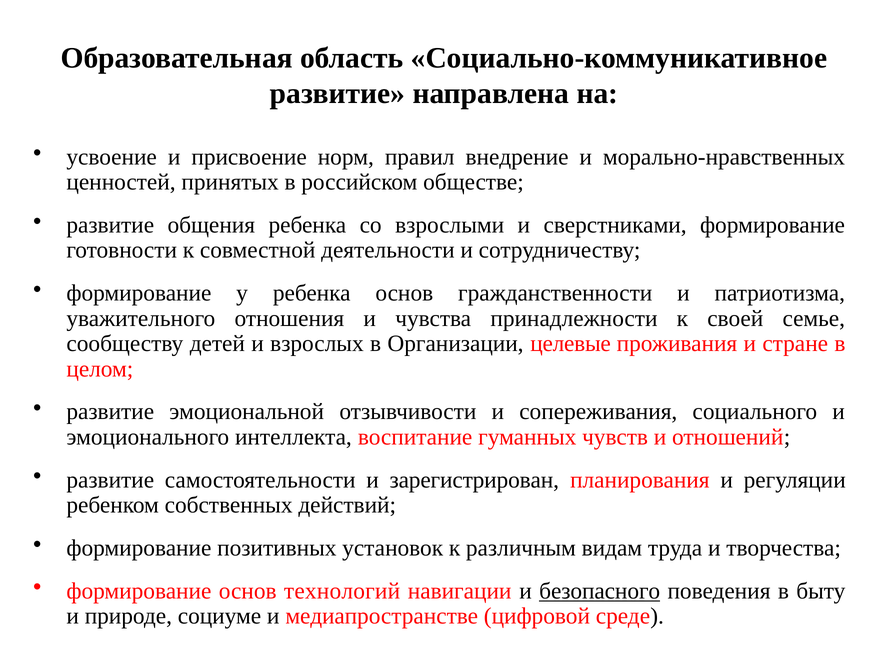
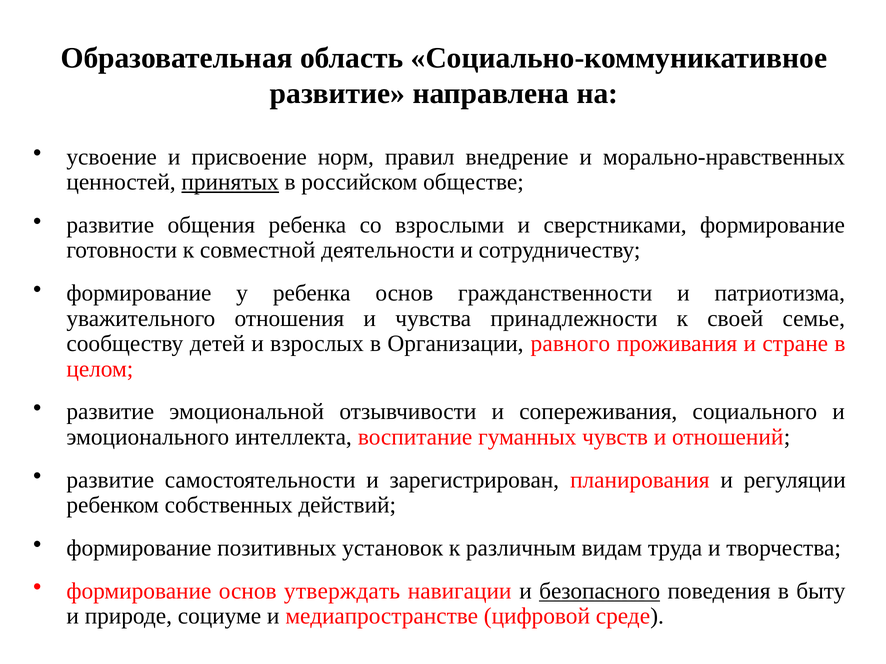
принятых underline: none -> present (230, 182)
целевые: целевые -> равного (570, 344)
технологий: технологий -> утверждать (342, 591)
